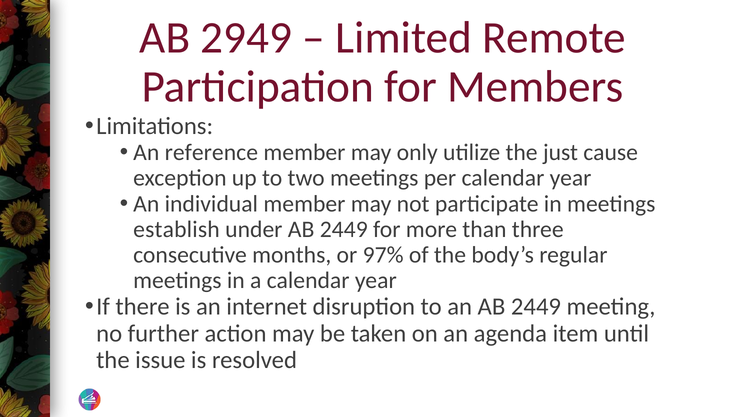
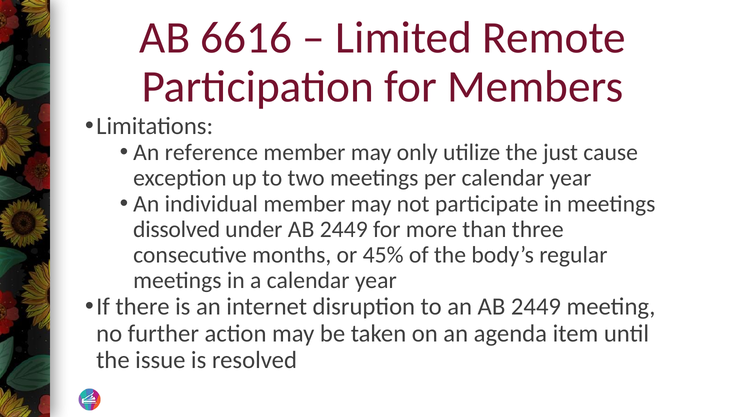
2949: 2949 -> 6616 (246, 38)
establish: establish -> dissolved (177, 229)
97%: 97% -> 45% (383, 255)
